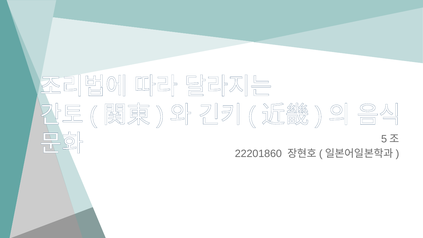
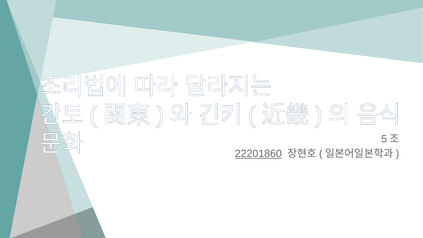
22201860 underline: none -> present (258, 154)
